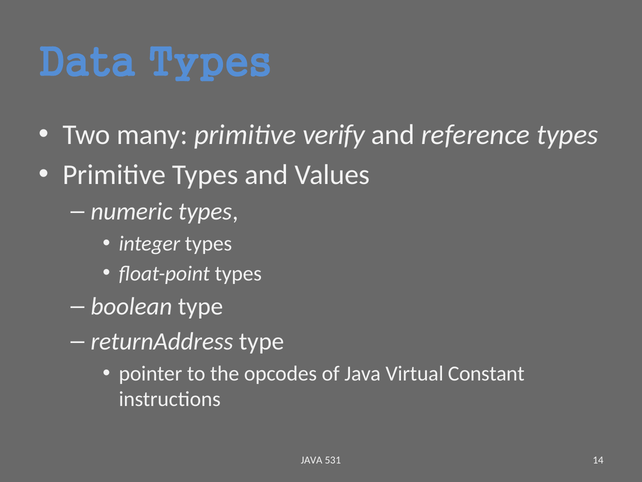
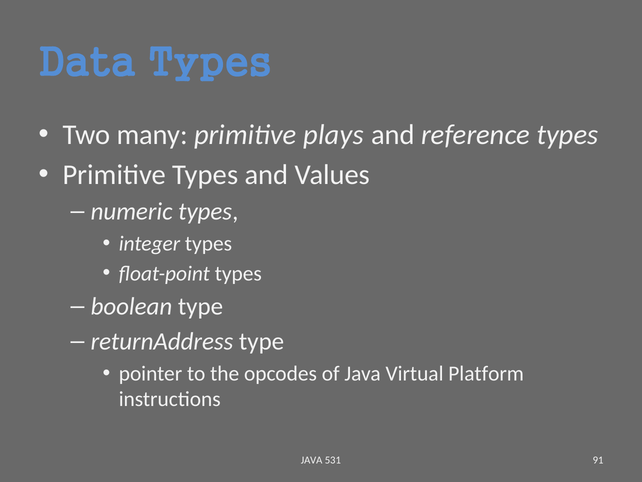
verify: verify -> plays (334, 135)
Constant: Constant -> Platform (486, 373)
14: 14 -> 91 (598, 460)
